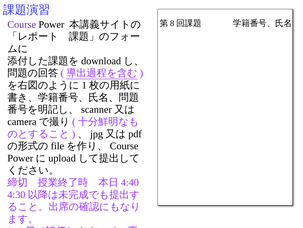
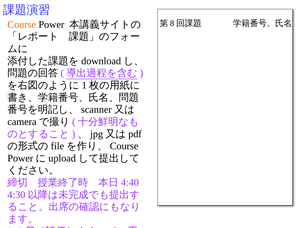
Course colour: purple -> orange (22, 24)
